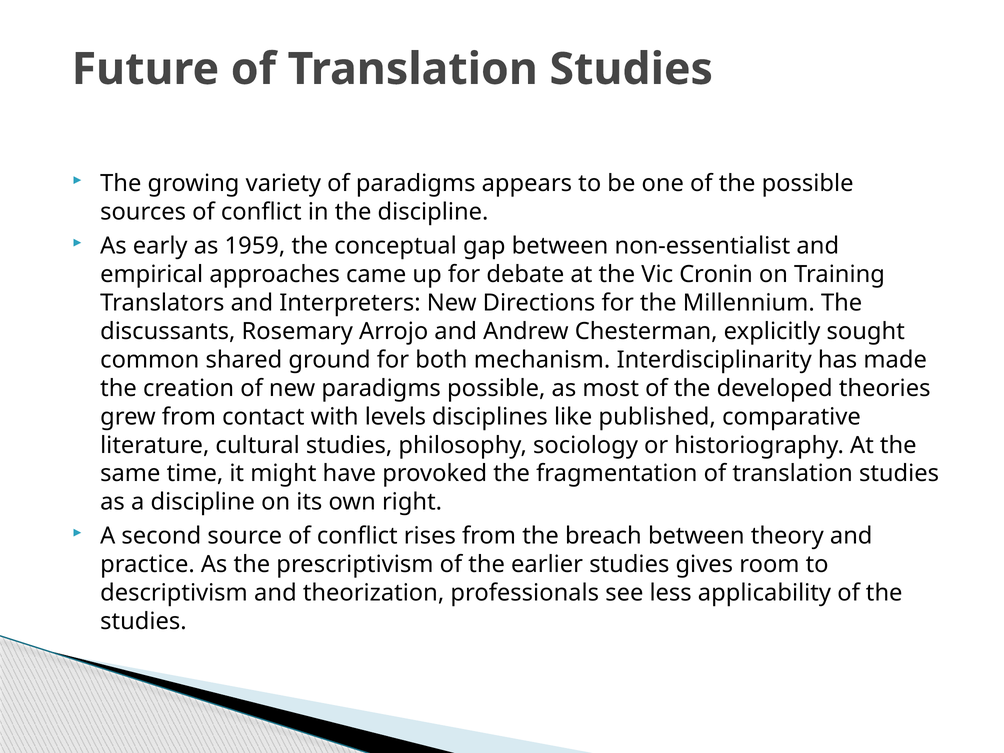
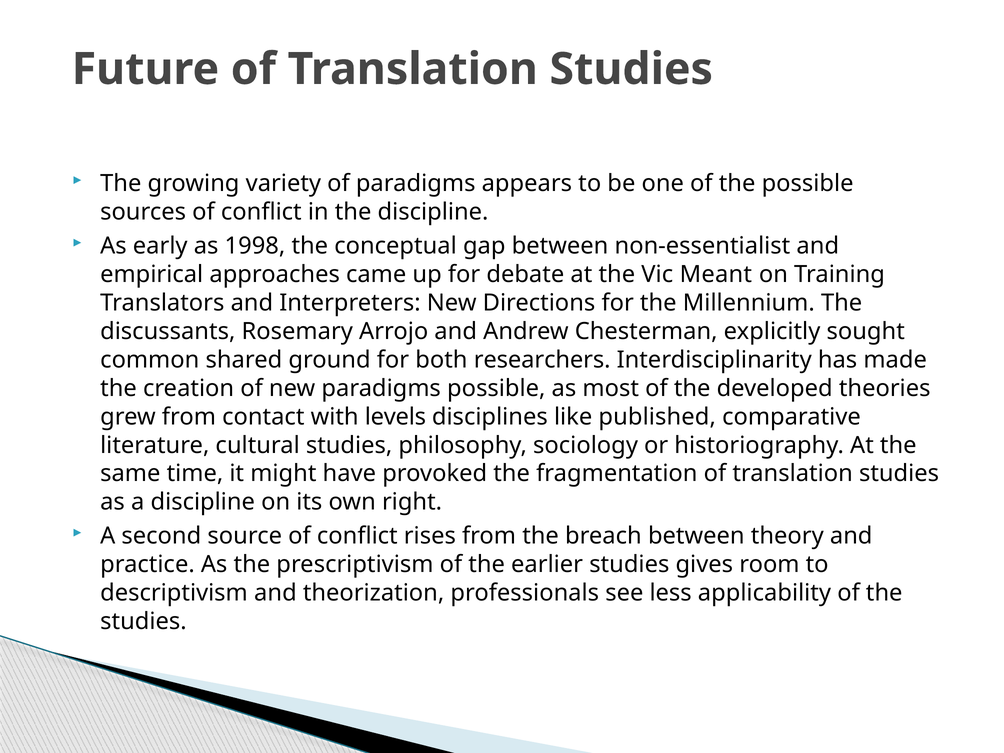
1959: 1959 -> 1998 (255, 246)
Cronin: Cronin -> Meant (716, 274)
mechanism: mechanism -> researchers (542, 360)
